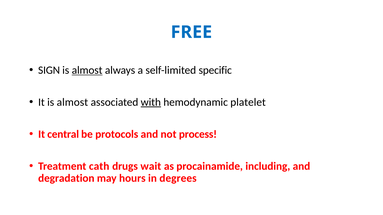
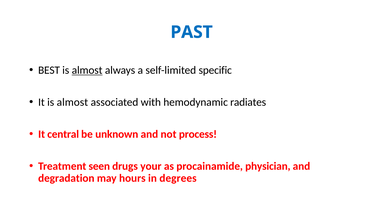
FREE: FREE -> PAST (192, 32)
SIGN: SIGN -> BEST (49, 70)
with underline: present -> none (151, 102)
platelet: platelet -> radiates (248, 102)
protocols: protocols -> unknown (117, 134)
cath: cath -> seen (99, 166)
wait: wait -> your (151, 166)
including: including -> physician (268, 166)
